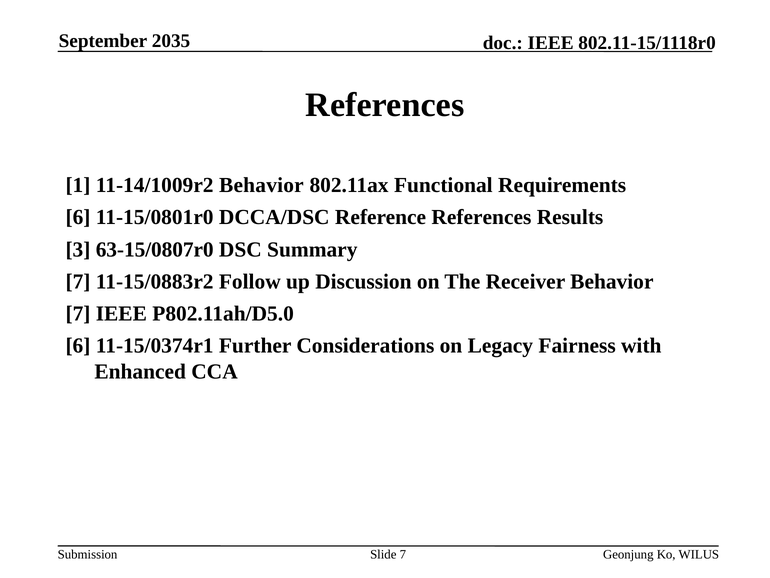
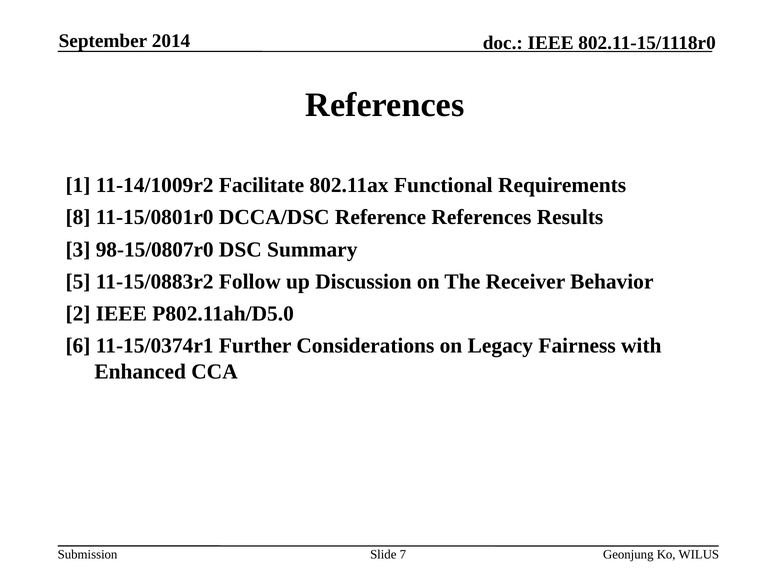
2035: 2035 -> 2014 (171, 41)
11-14/1009r2 Behavior: Behavior -> Facilitate (262, 185)
6: 6 -> 8 (78, 217)
63-15/0807r0: 63-15/0807r0 -> 98-15/0807r0 (155, 249)
7: 7 -> 5 (78, 281)
7: 7 -> 2 (78, 313)
